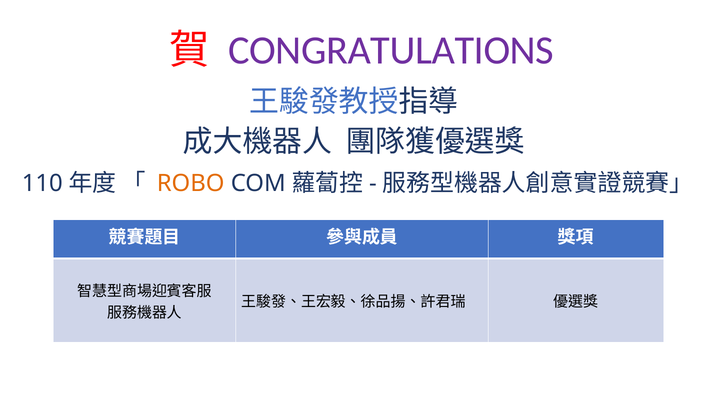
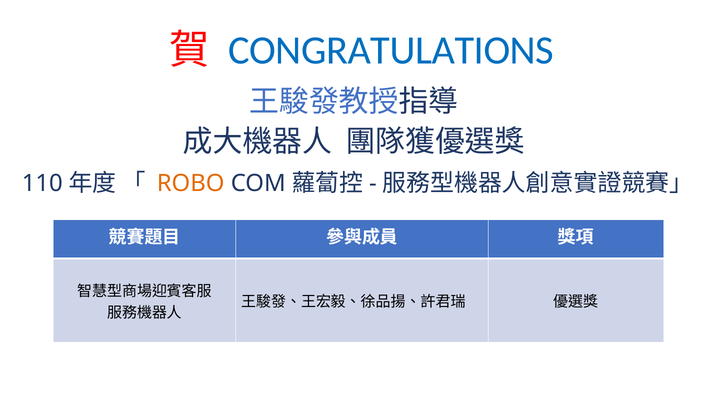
CONGRATULATIONS colour: purple -> blue (391, 50)
